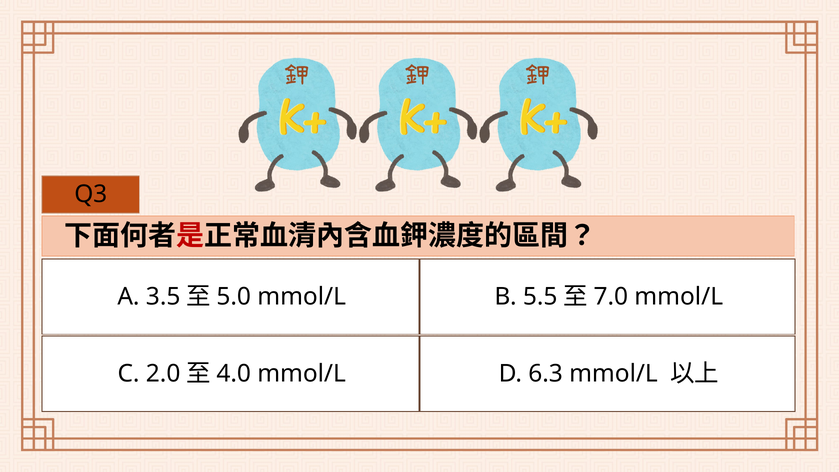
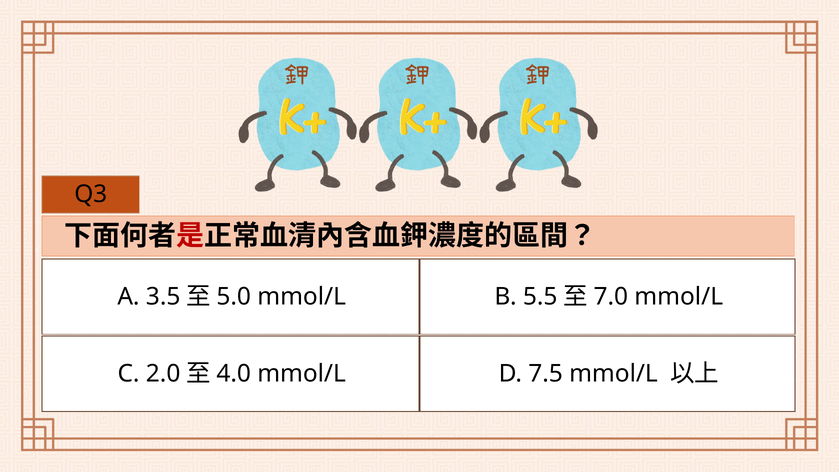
6.3: 6.3 -> 7.5 (546, 374)
